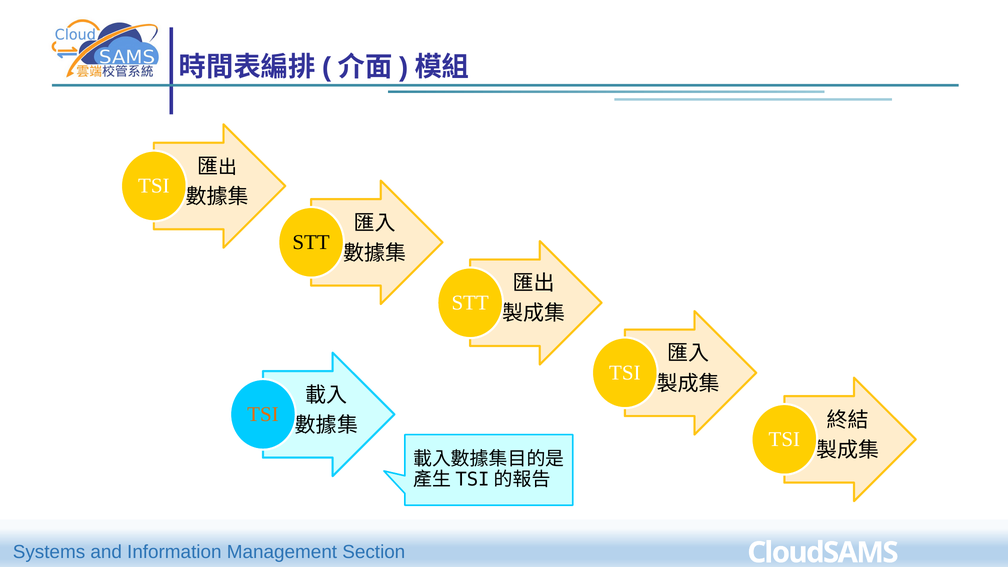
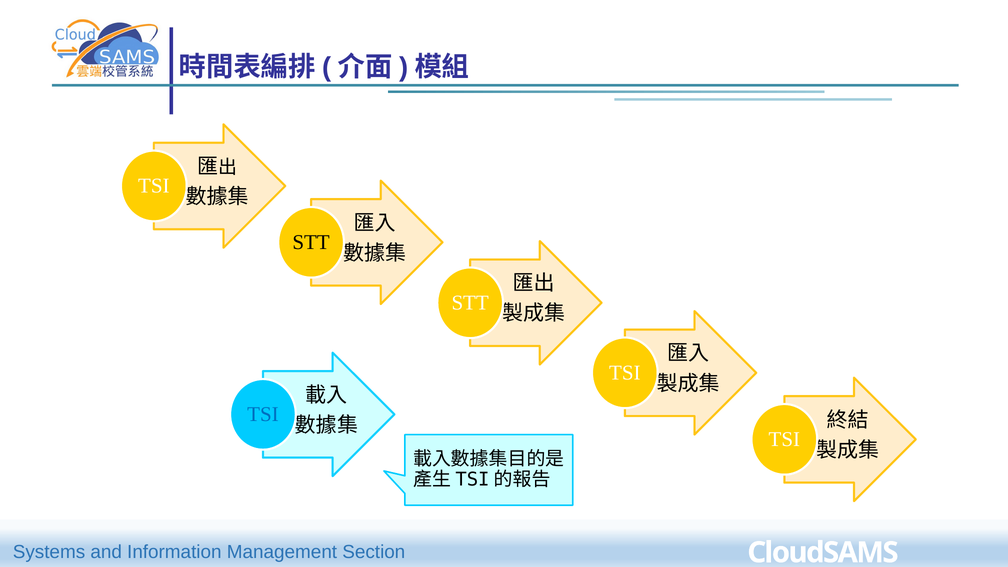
TSI colour: orange -> blue (263, 414)
